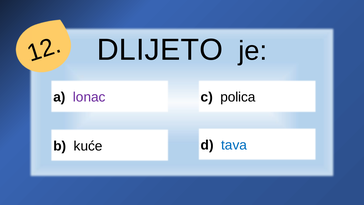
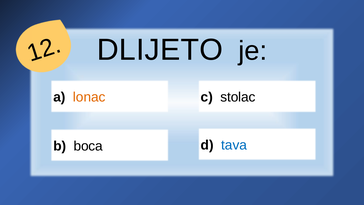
lonac colour: purple -> orange (89, 97)
polica: polica -> stolac (238, 97)
kuće: kuće -> boca (88, 146)
